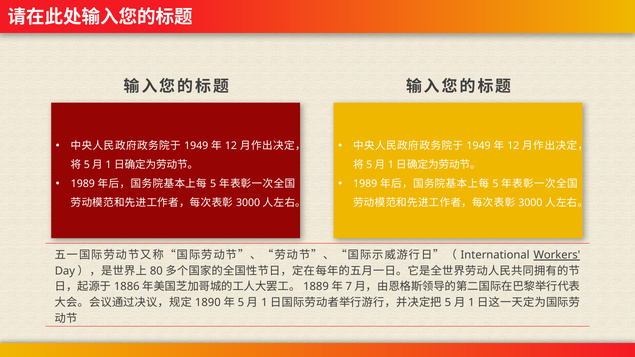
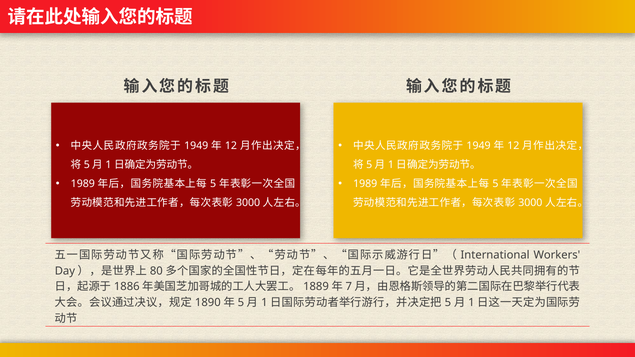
Workers underline: present -> none (557, 255)
